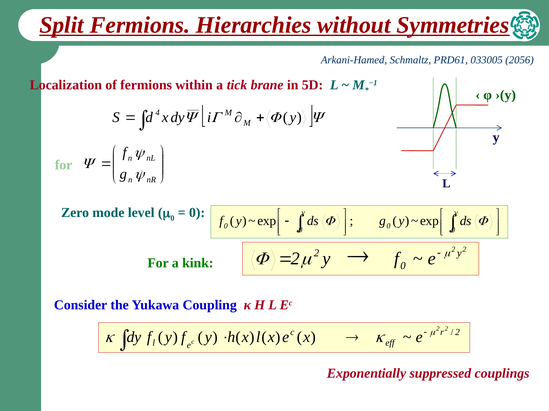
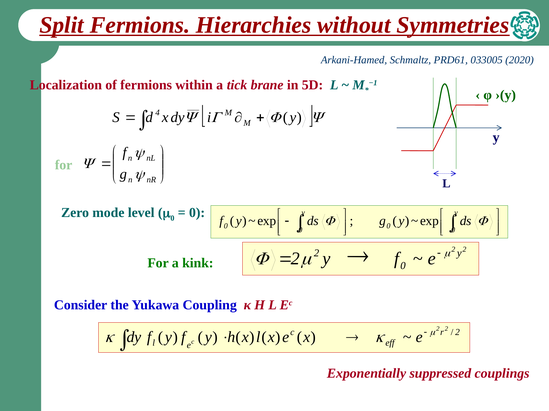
2056: 2056 -> 2020 (520, 60)
